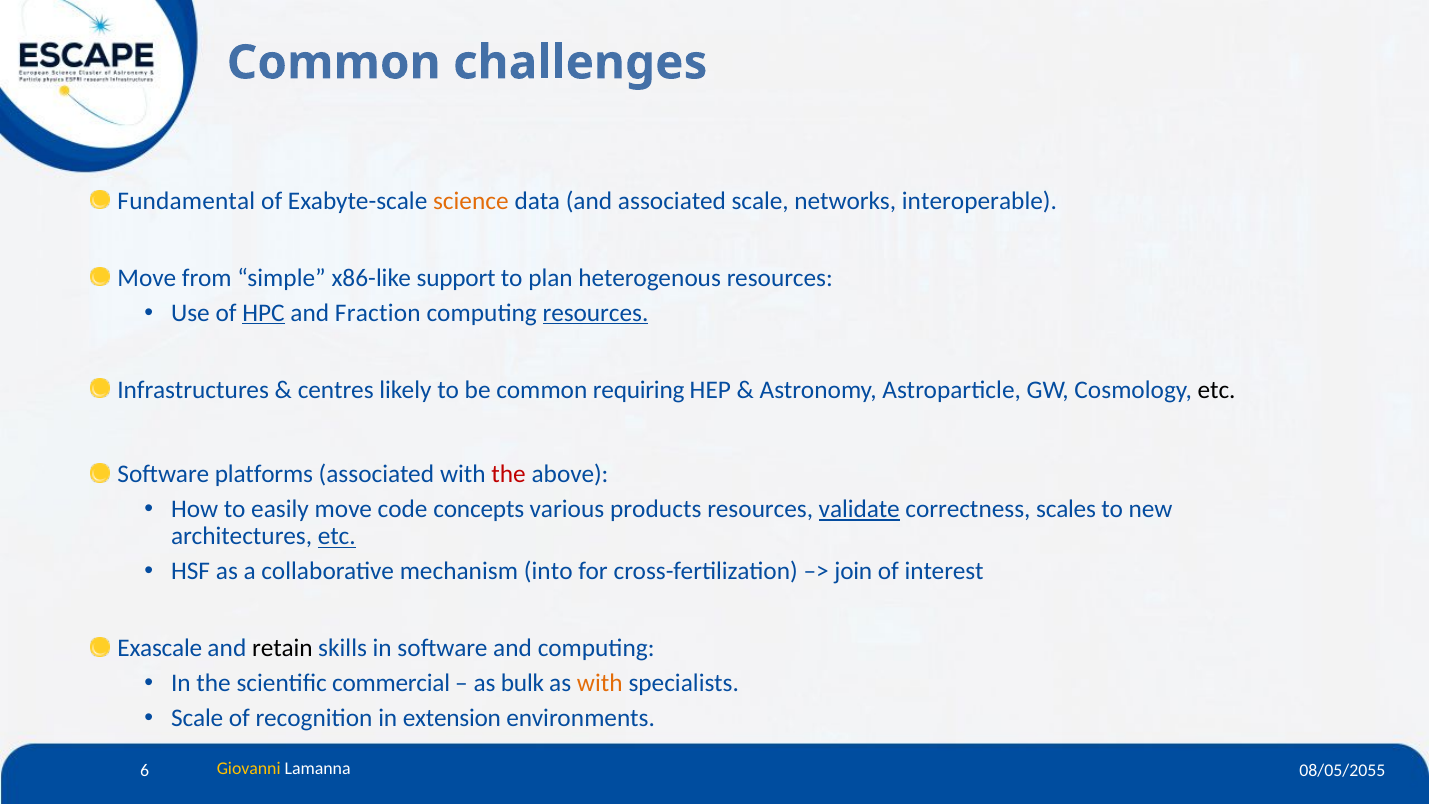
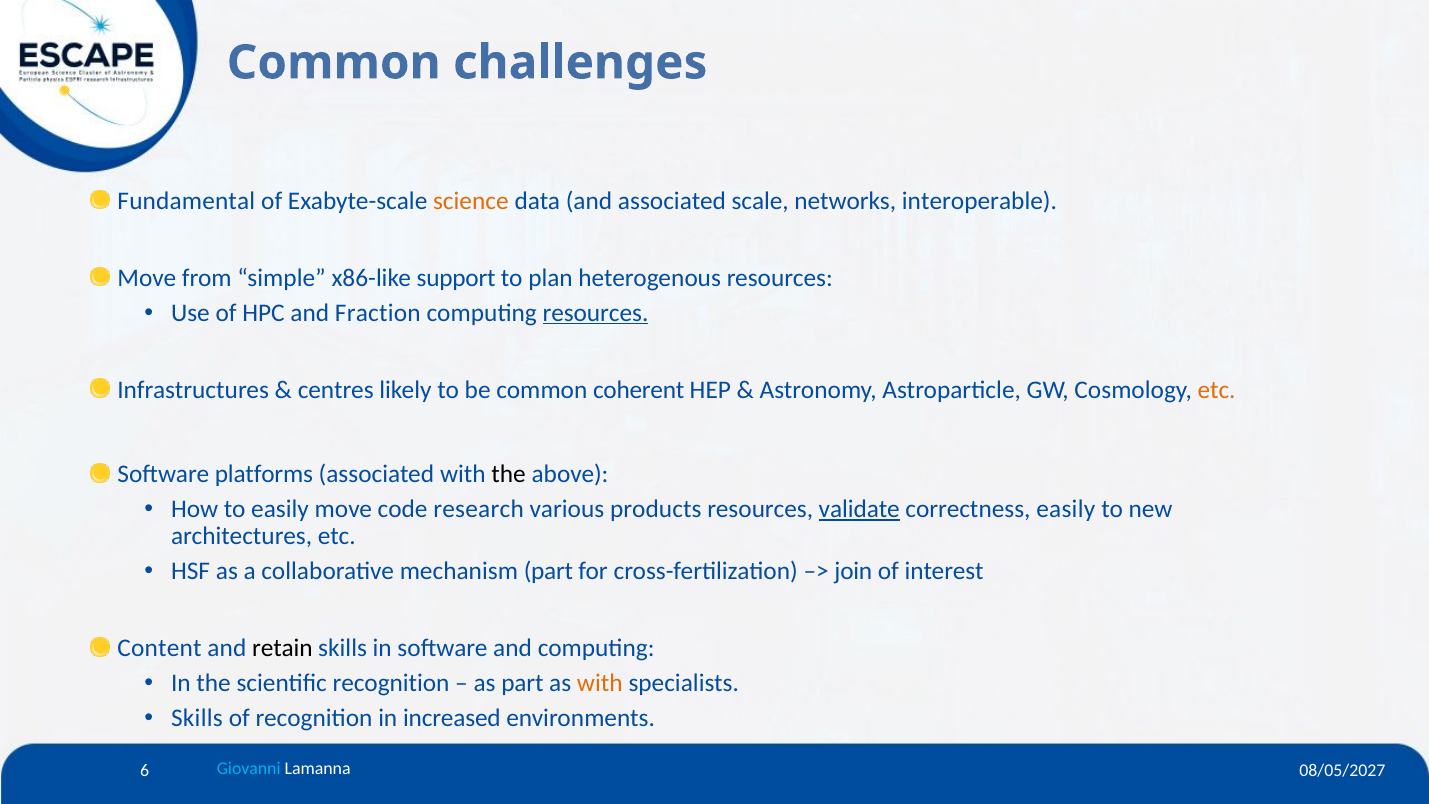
HPC underline: present -> none (263, 313)
requiring: requiring -> coherent (639, 390)
etc colour: black -> orange (1217, 390)
the colour: red -> black (509, 474)
concepts: concepts -> research (479, 509)
correctness scales: scales -> easily (1066, 509)
etc underline: present -> none (337, 536)
mechanism into: into -> part (548, 571)
Exascale: Exascale -> Content (160, 648)
scientific commercial: commercial -> recognition (391, 683)
as bulk: bulk -> part (522, 683)
Scale: Scale -> Skills (197, 718)
extension: extension -> increased (452, 718)
Giovanni colour: yellow -> light blue (249, 769)
08/05/2055: 08/05/2055 -> 08/05/2027 (1342, 770)
